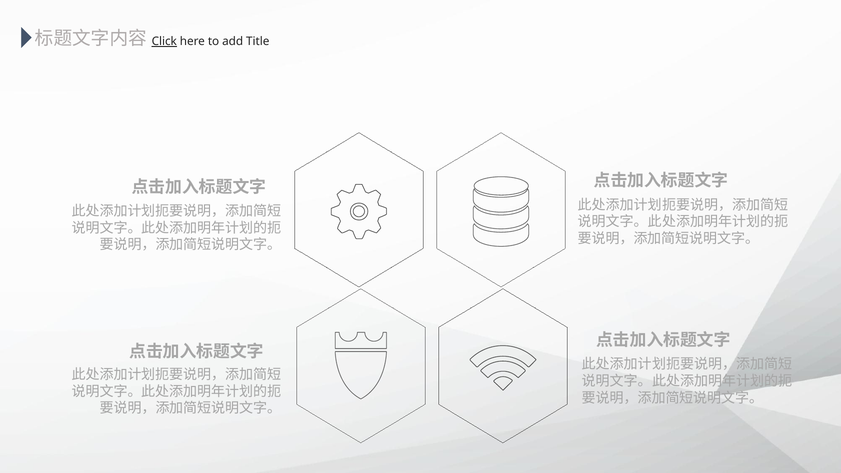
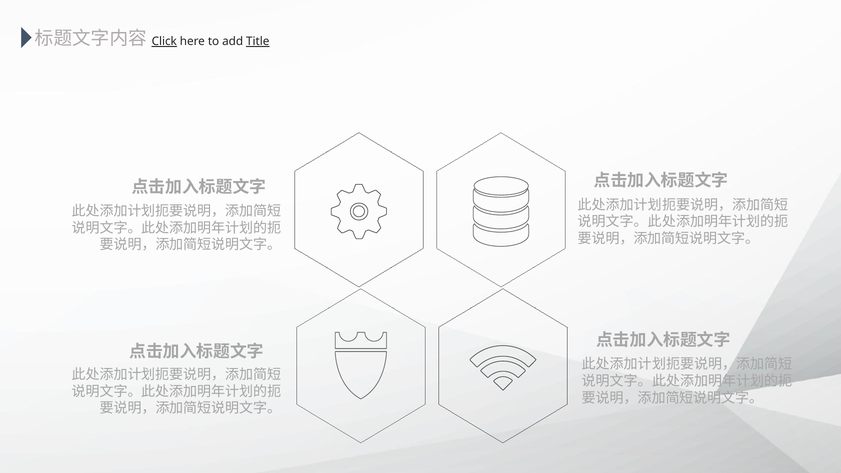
Title underline: none -> present (258, 41)
